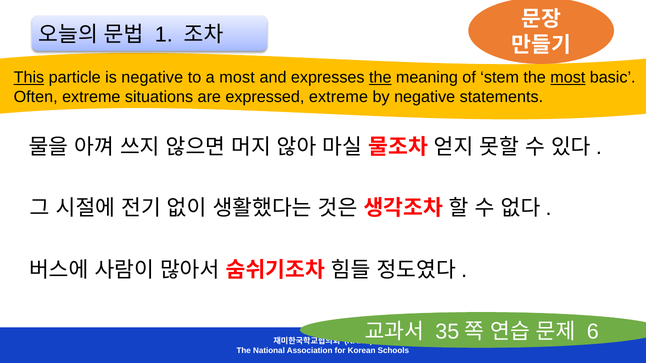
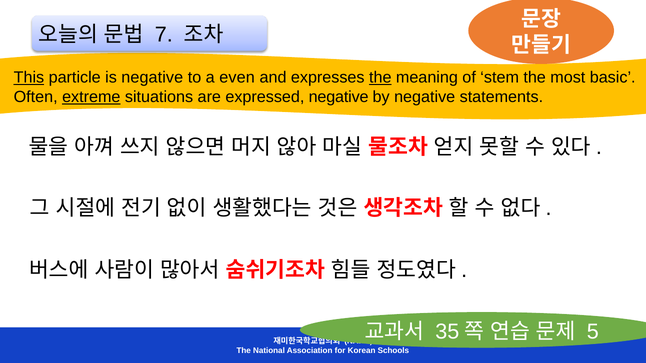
1: 1 -> 7 (164, 35)
a most: most -> even (237, 78)
most underline: present -> none (568, 78)
extreme underline: none -> present (91, 97)
expressed extreme: extreme -> negative (339, 97)
6: 6 -> 5 (593, 332)
